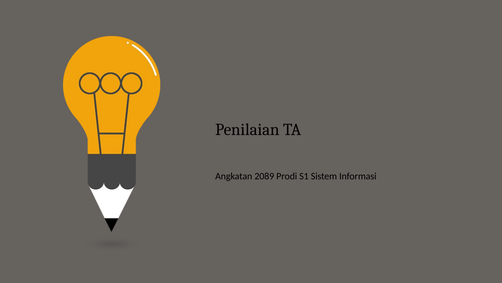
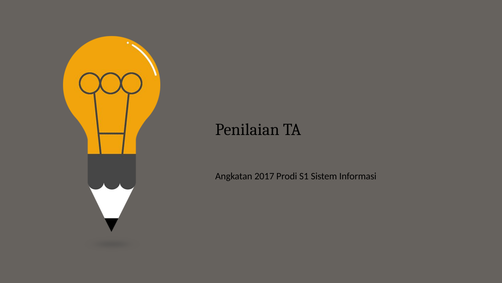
2089: 2089 -> 2017 (264, 176)
